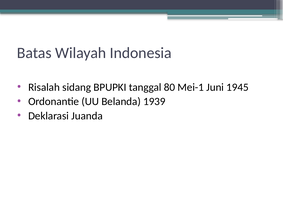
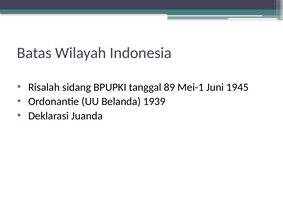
80: 80 -> 89 (170, 87)
